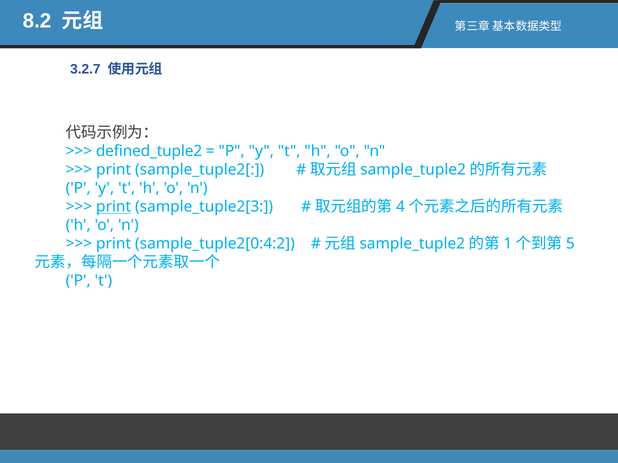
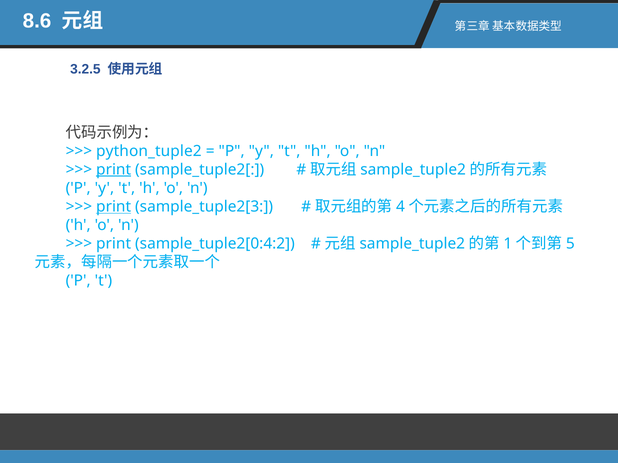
8.2: 8.2 -> 8.6 (37, 21)
3.2.7: 3.2.7 -> 3.2.5 (85, 70)
defined_tuple2: defined_tuple2 -> python_tuple2 (149, 151)
print underline: none -> present (114, 170)
